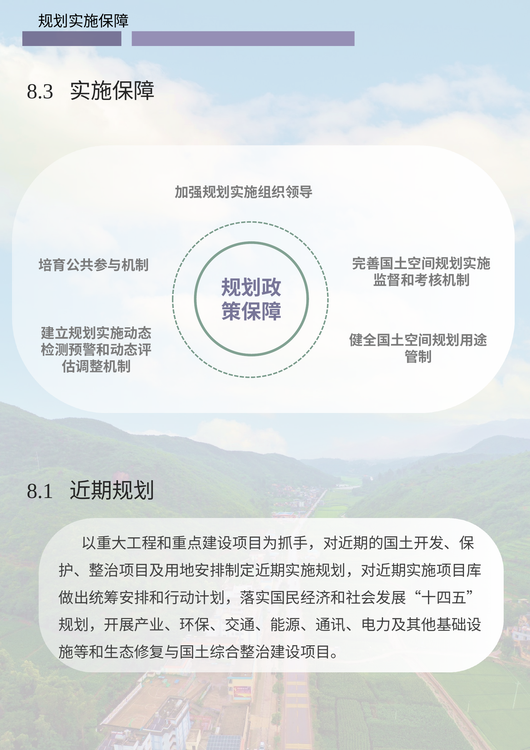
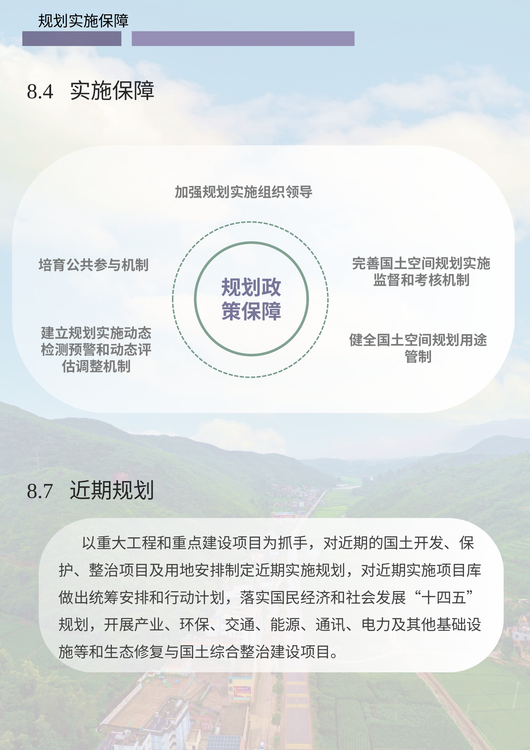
8.3: 8.3 -> 8.4 (40, 91)
8.1: 8.1 -> 8.7 (40, 491)
